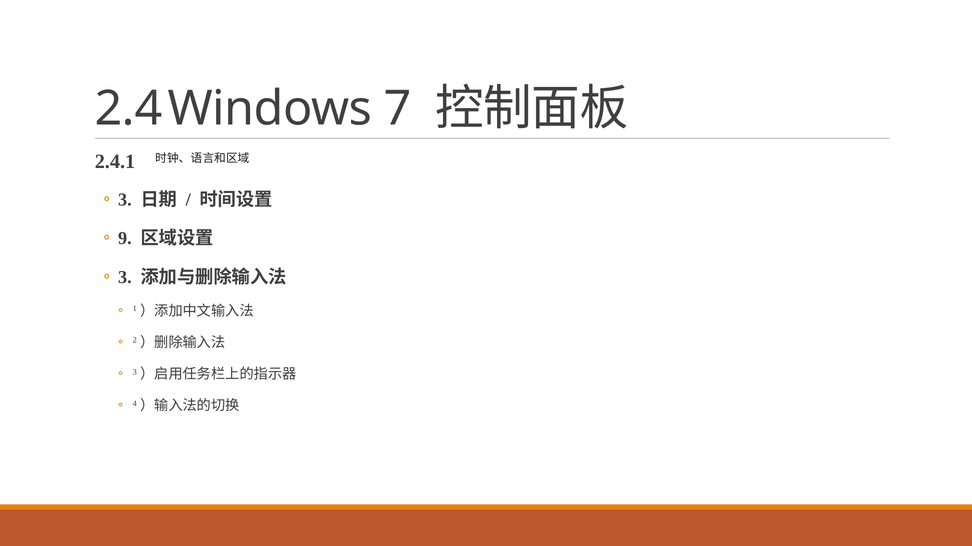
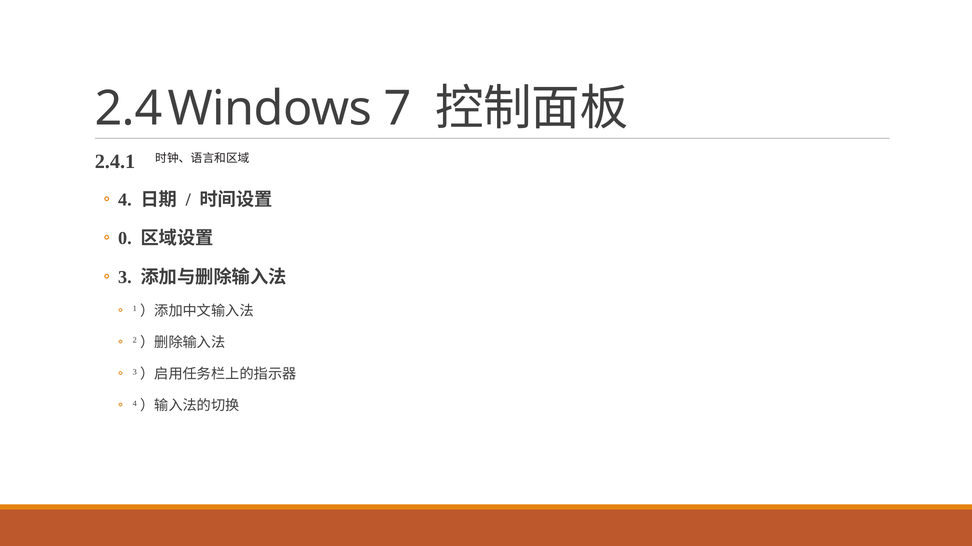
3: 3 -> 4 (125, 200)
9: 9 -> 0 (125, 239)
